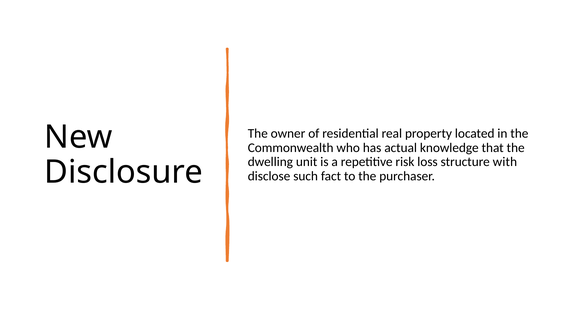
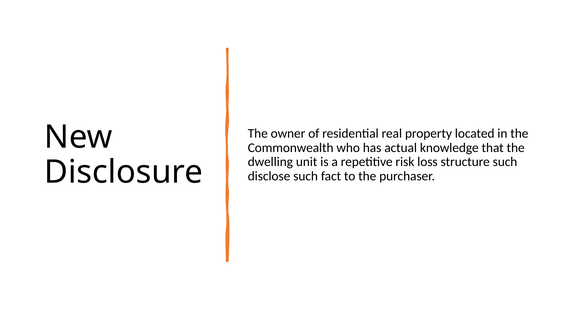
structure with: with -> such (505, 162)
